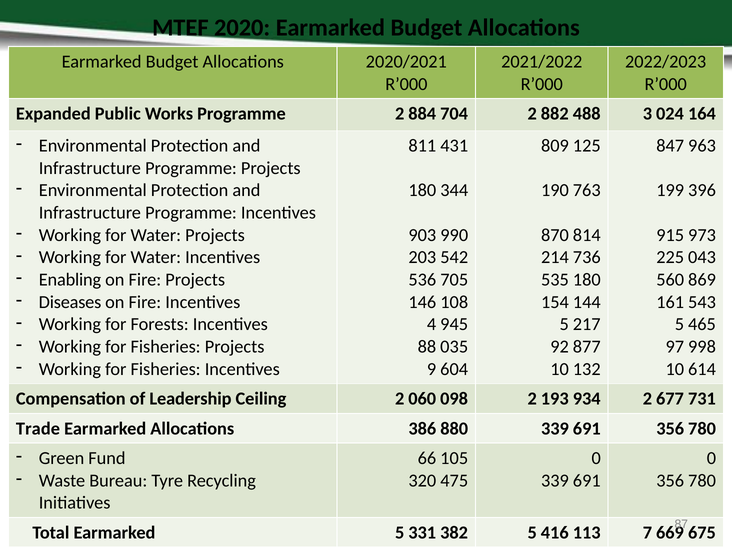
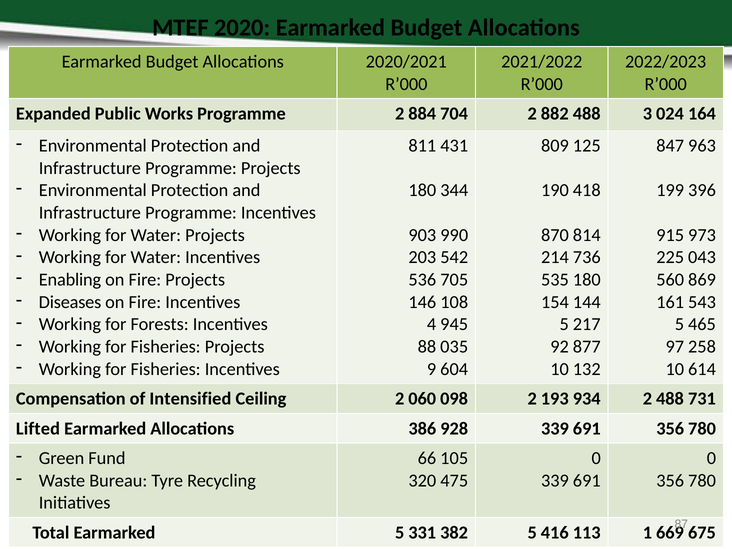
763: 763 -> 418 (587, 190)
998: 998 -> 258 (702, 347)
Leadership: Leadership -> Intensified (190, 399)
2 677: 677 -> 488 (670, 399)
Trade: Trade -> Lifted (38, 428)
880: 880 -> 928 (454, 428)
7: 7 -> 1 (647, 532)
